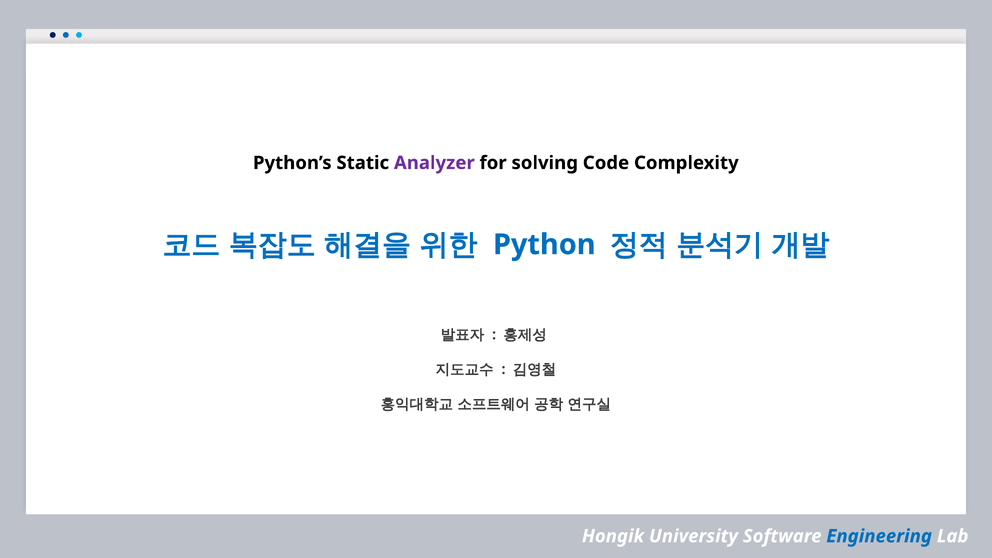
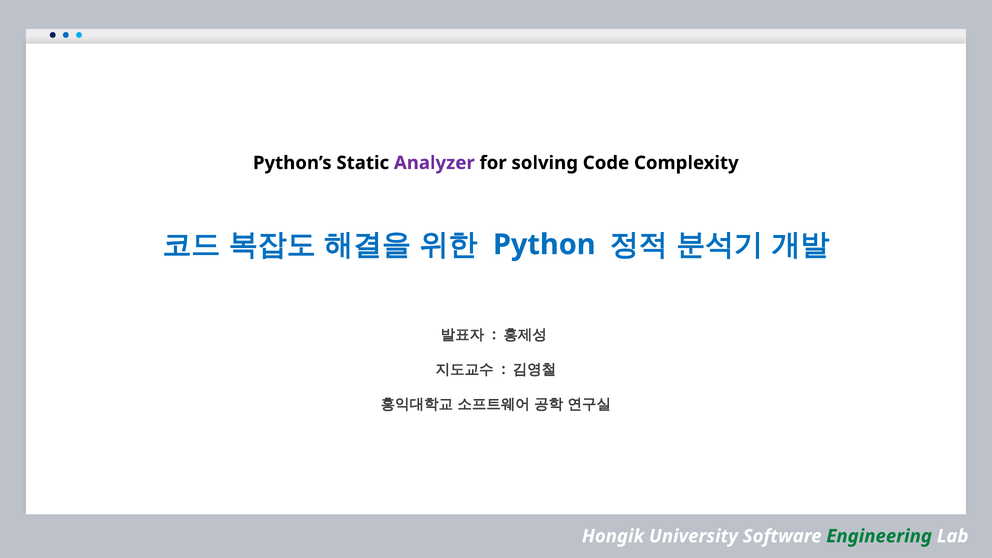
Engineering colour: blue -> green (879, 536)
